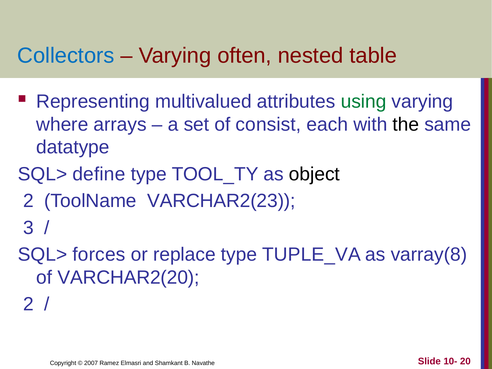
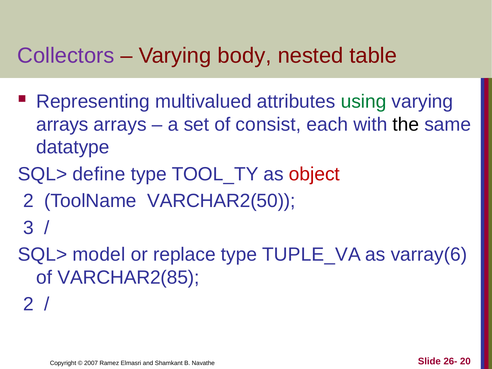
Collectors colour: blue -> purple (66, 56)
often: often -> body (244, 56)
where: where -> arrays (62, 124)
object colour: black -> red (314, 174)
VARCHAR2(23: VARCHAR2(23 -> VARCHAR2(50 (221, 201)
forces: forces -> model (99, 255)
varray(8: varray(8 -> varray(6 (429, 255)
VARCHAR2(20: VARCHAR2(20 -> VARCHAR2(85 (128, 278)
10-: 10- -> 26- (450, 361)
